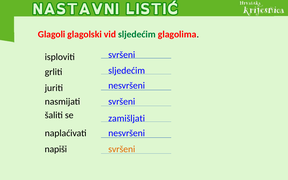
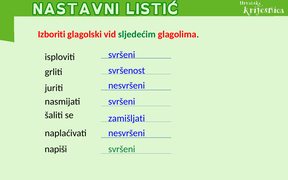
Glagoli: Glagoli -> Izboriti (52, 34)
sljedećim: sljedećim -> svršenost (127, 71)
svršeni colour: orange -> green (122, 149)
